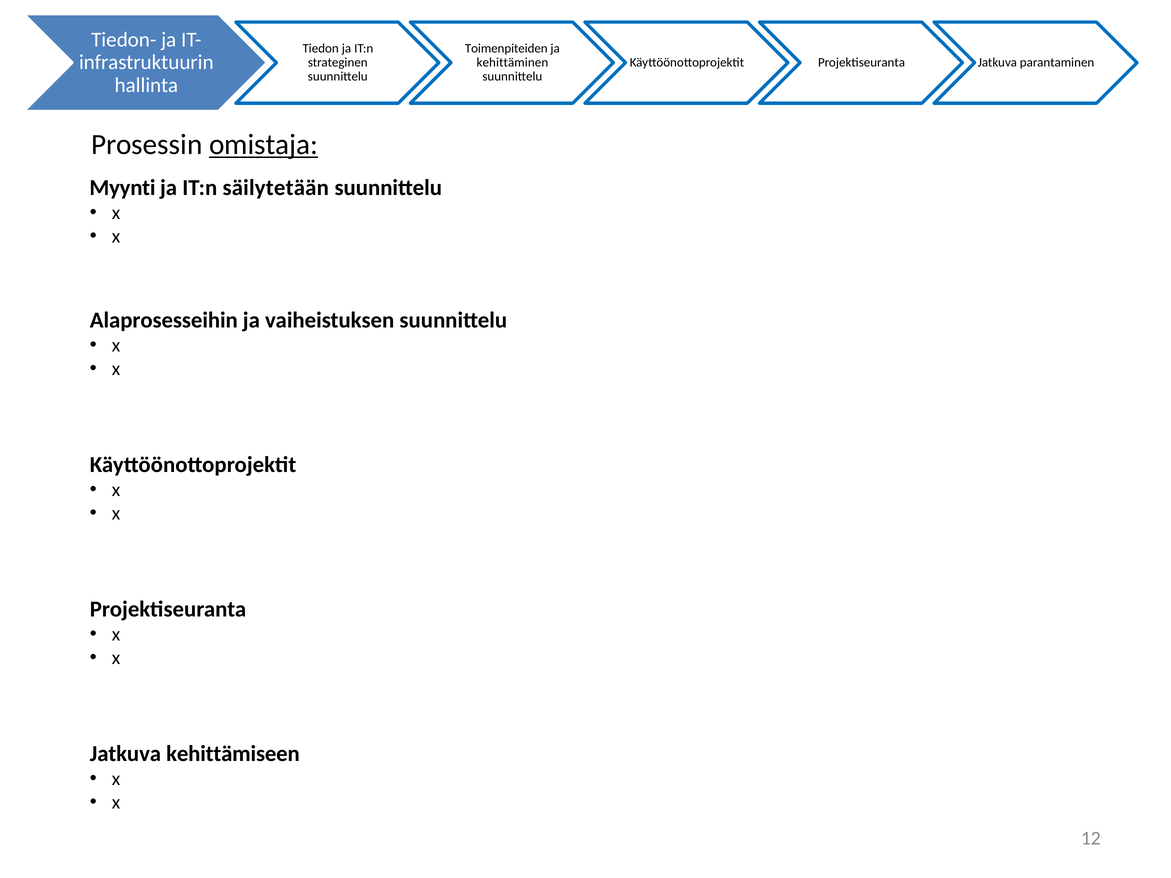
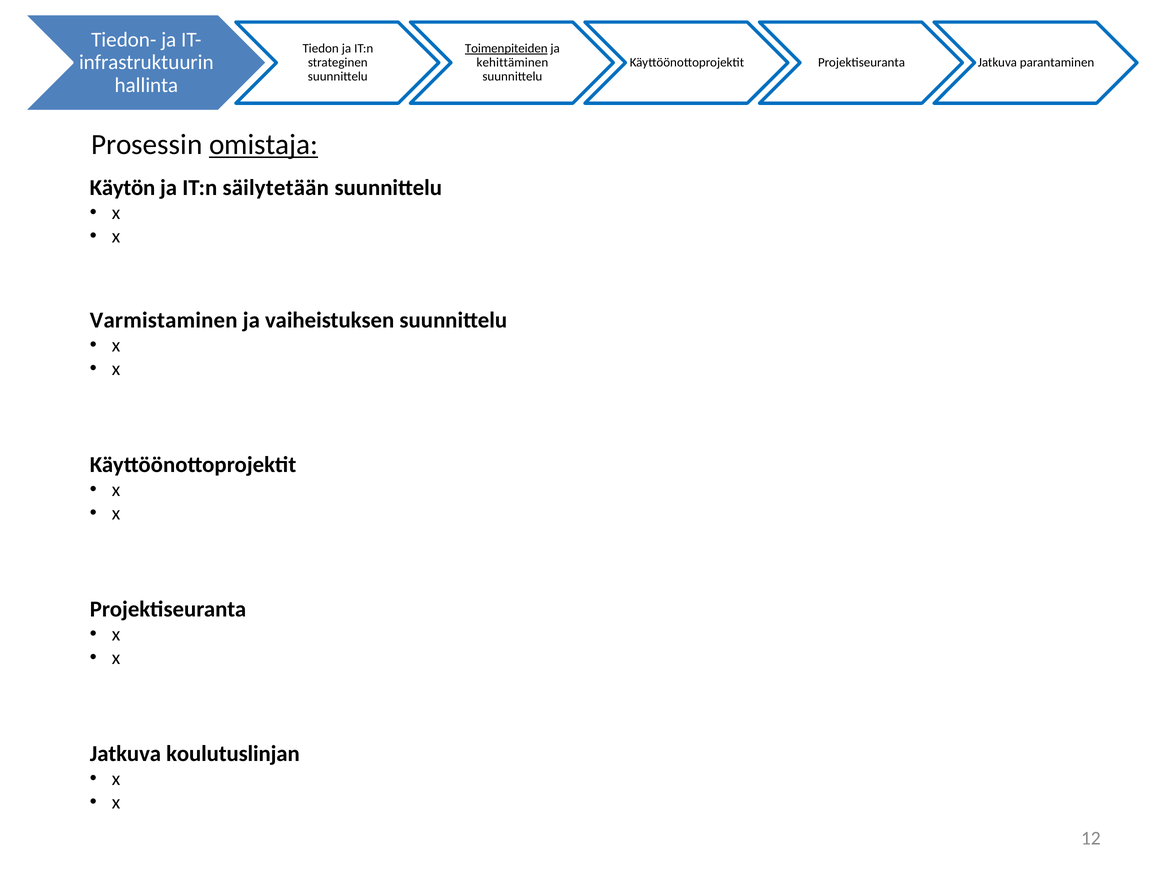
Toimenpiteiden underline: none -> present (506, 49)
Myynti: Myynti -> Käytön (122, 188)
Alaprosesseihin: Alaprosesseihin -> Varmistaminen (164, 321)
kehittämiseen: kehittämiseen -> koulutuslinjan (233, 754)
